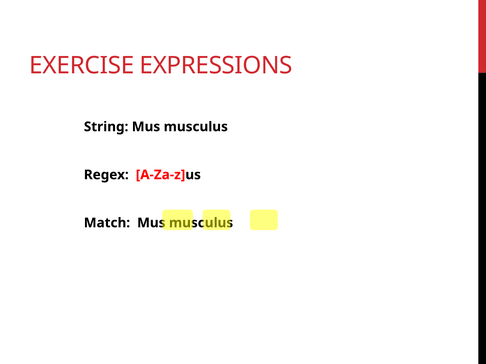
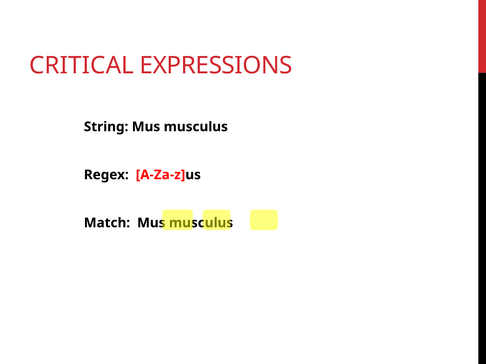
EXERCISE: EXERCISE -> CRITICAL (82, 66)
